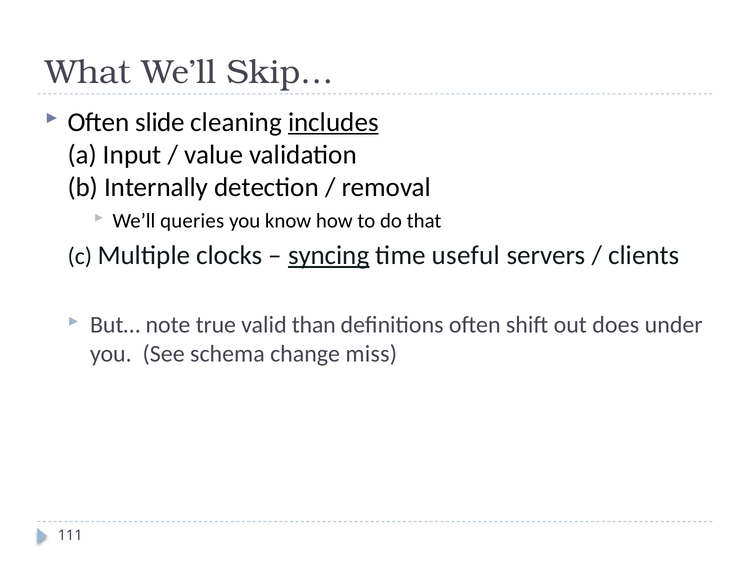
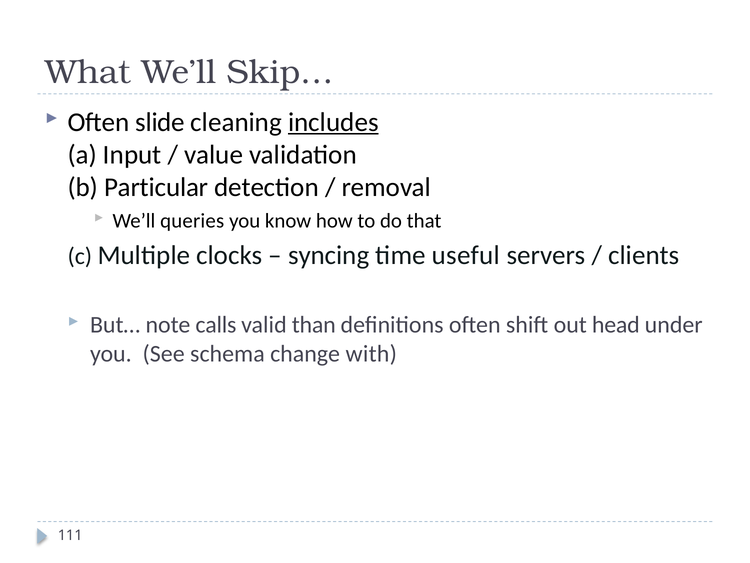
Internally: Internally -> Particular (156, 187)
syncing underline: present -> none (329, 255)
true: true -> calls (216, 325)
does: does -> head (616, 325)
miss: miss -> with (371, 354)
